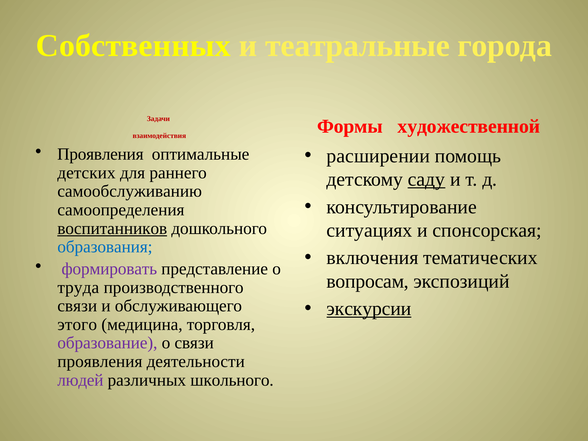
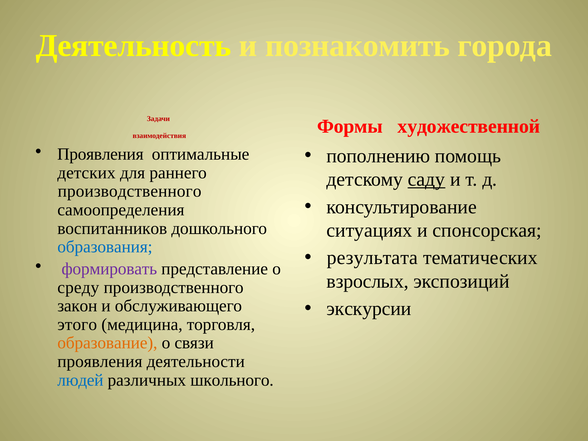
Собственных: Собственных -> Деятельность (134, 46)
театральные: театральные -> познакомить (358, 46)
расширении: расширении -> пополнению (378, 156)
самообслуживанию: самообслуживанию -> производственного (130, 191)
воспитанников underline: present -> none (112, 228)
включения: включения -> результата (372, 258)
вопросам: вопросам -> взрослых (368, 281)
труда: труда -> среду (78, 287)
связи: связи -> закон (77, 306)
экскурсии underline: present -> none (369, 309)
образование colour: purple -> orange (107, 343)
людей colour: purple -> blue (80, 380)
